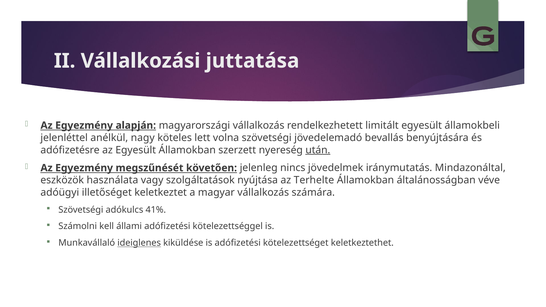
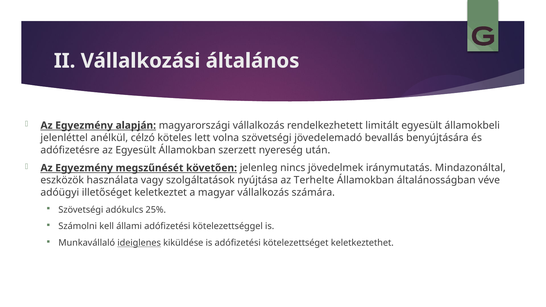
juttatása: juttatása -> általános (253, 61)
nagy: nagy -> célzó (143, 138)
után underline: present -> none (318, 150)
41%: 41% -> 25% (156, 210)
